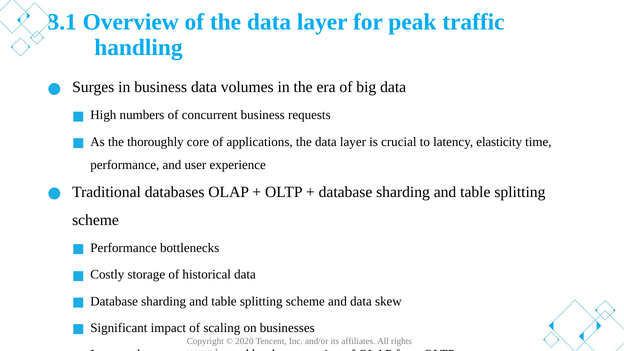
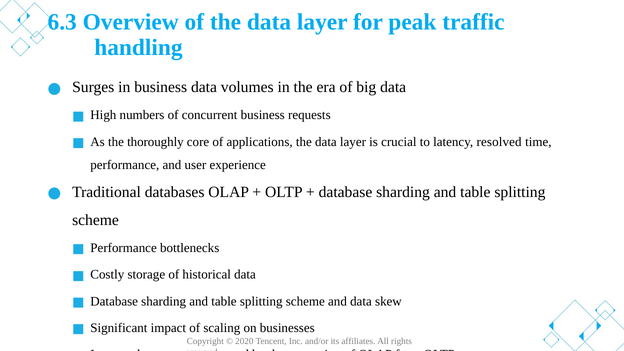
3.1: 3.1 -> 6.3 (62, 22)
elasticity: elasticity -> resolved (499, 142)
